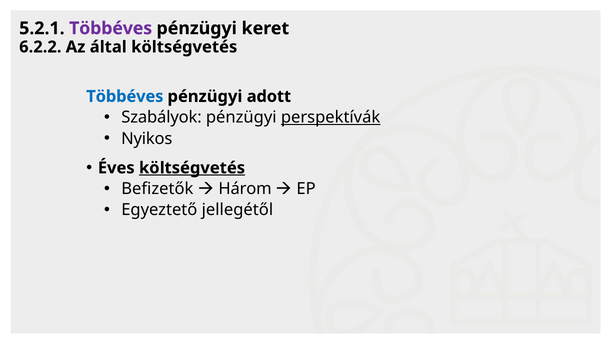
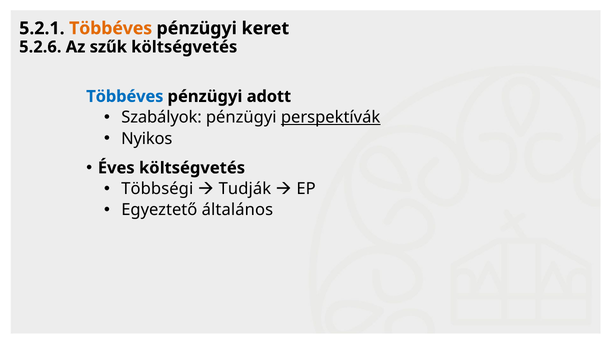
Többéves colour: purple -> orange (111, 28)
6.2.2: 6.2.2 -> 5.2.6 (40, 47)
által: által -> szűk (108, 47)
költségvetés underline: present -> none (192, 168)
Befizetők: Befizetők -> Többségi (157, 189)
Három: Három -> Tudják (245, 189)
jellegétől: jellegétől -> általános (237, 210)
